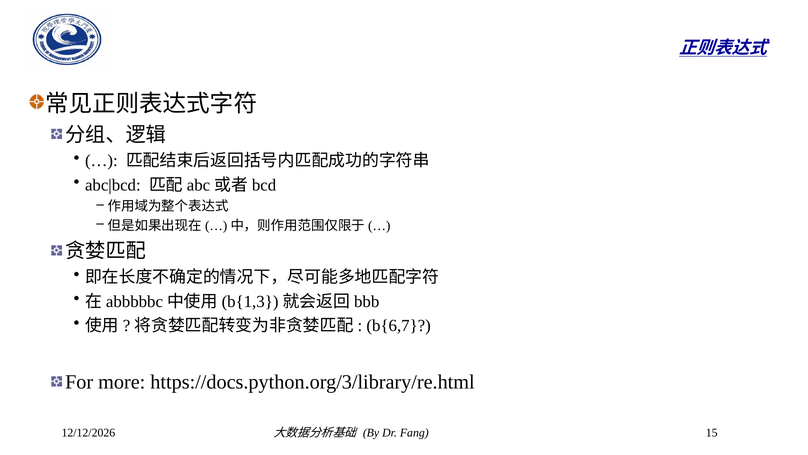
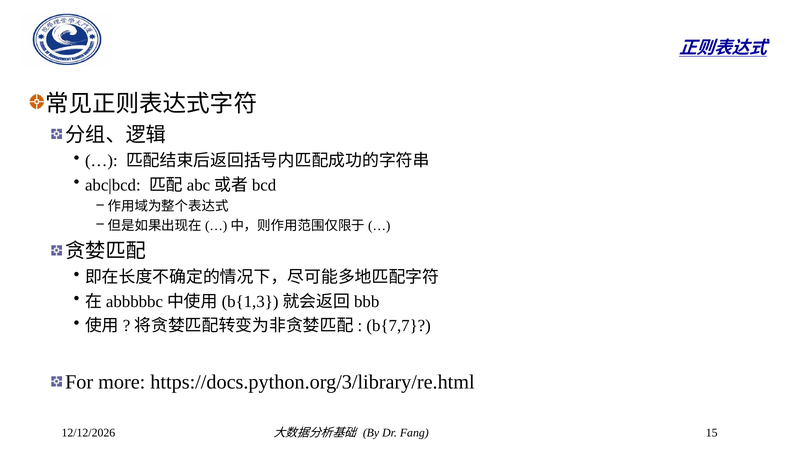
b{6,7: b{6,7 -> b{7,7 (399, 325)
